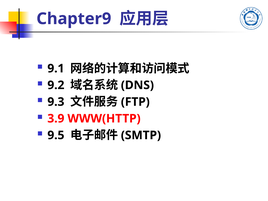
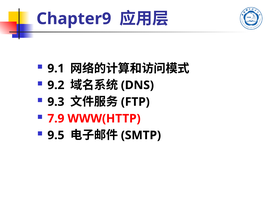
3.9: 3.9 -> 7.9 (56, 119)
